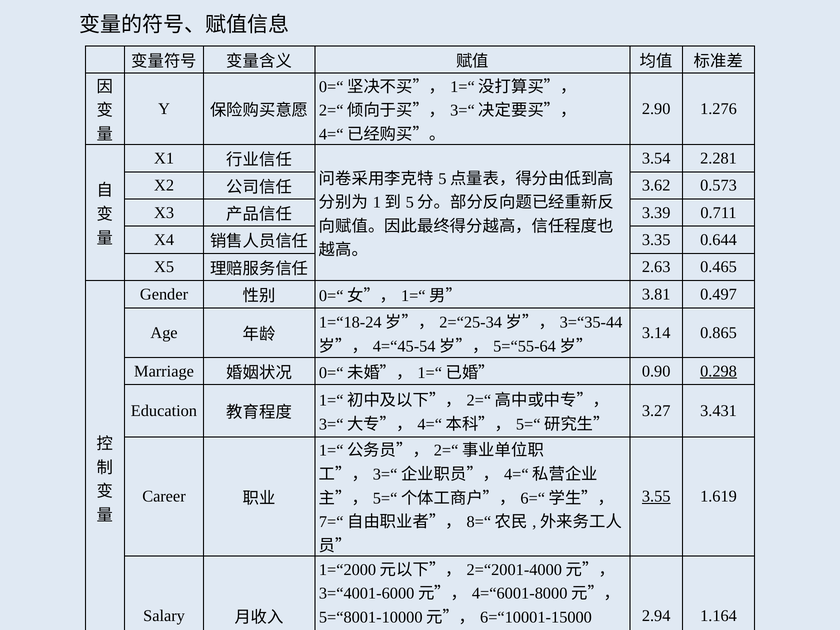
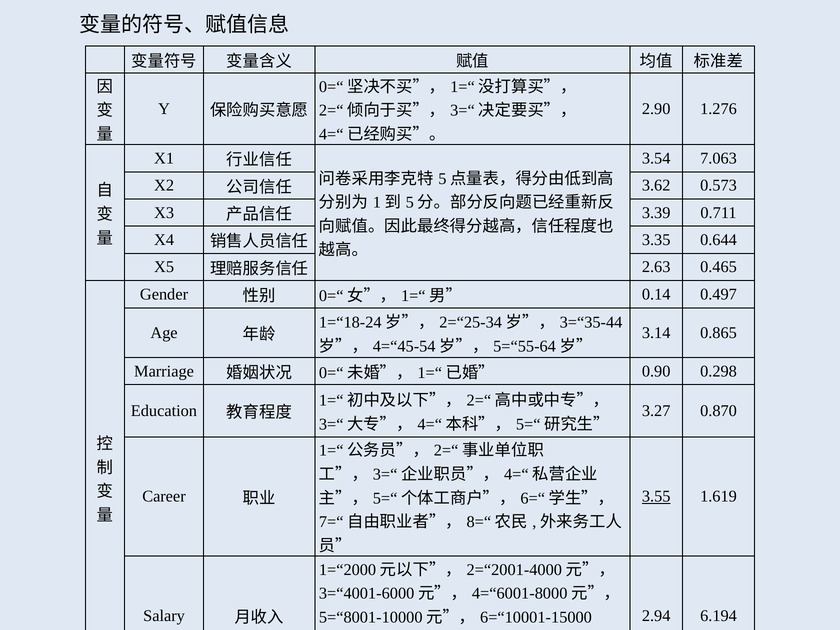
2.281: 2.281 -> 7.063 (719, 158)
3.81: 3.81 -> 0.14 (656, 294)
0.298 underline: present -> none (719, 371)
3.431: 3.431 -> 0.870 (719, 411)
1.164: 1.164 -> 6.194 (719, 616)
